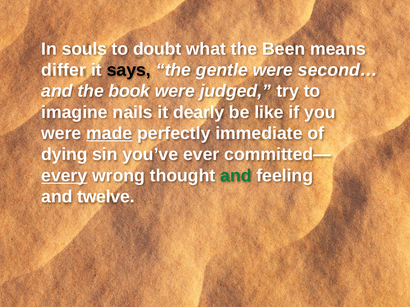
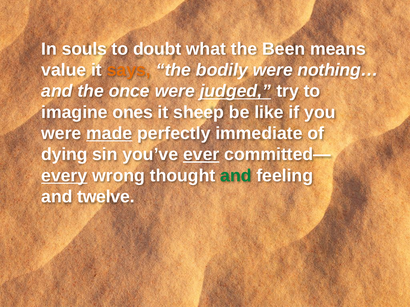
differ: differ -> value (64, 70)
says colour: black -> orange (129, 70)
gentle: gentle -> bodily (222, 70)
second…: second… -> nothing… (338, 70)
book: book -> once (129, 91)
judged underline: none -> present (235, 91)
nails: nails -> ones (133, 112)
dearly: dearly -> sheep (199, 112)
ever underline: none -> present (201, 155)
